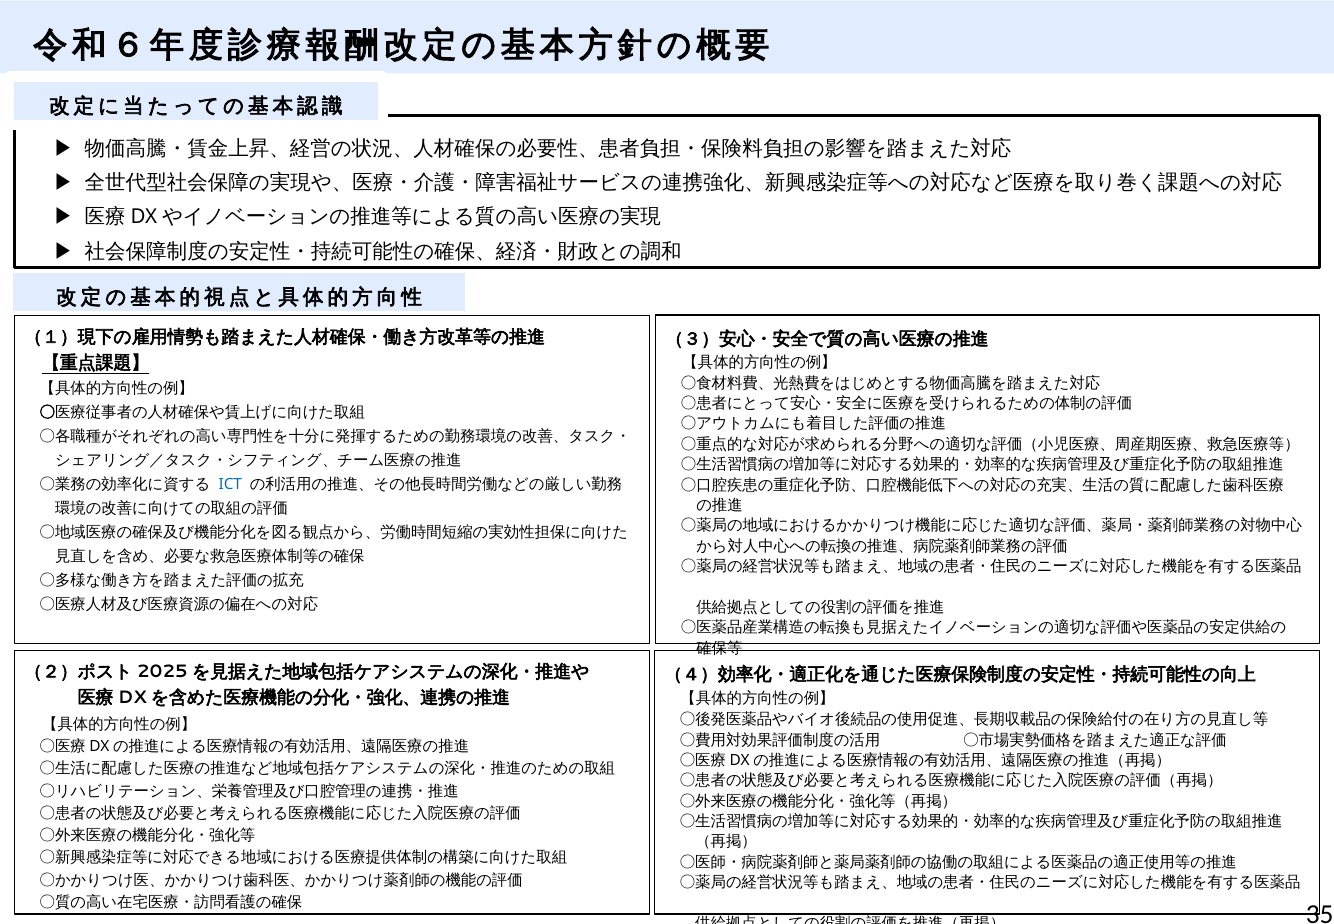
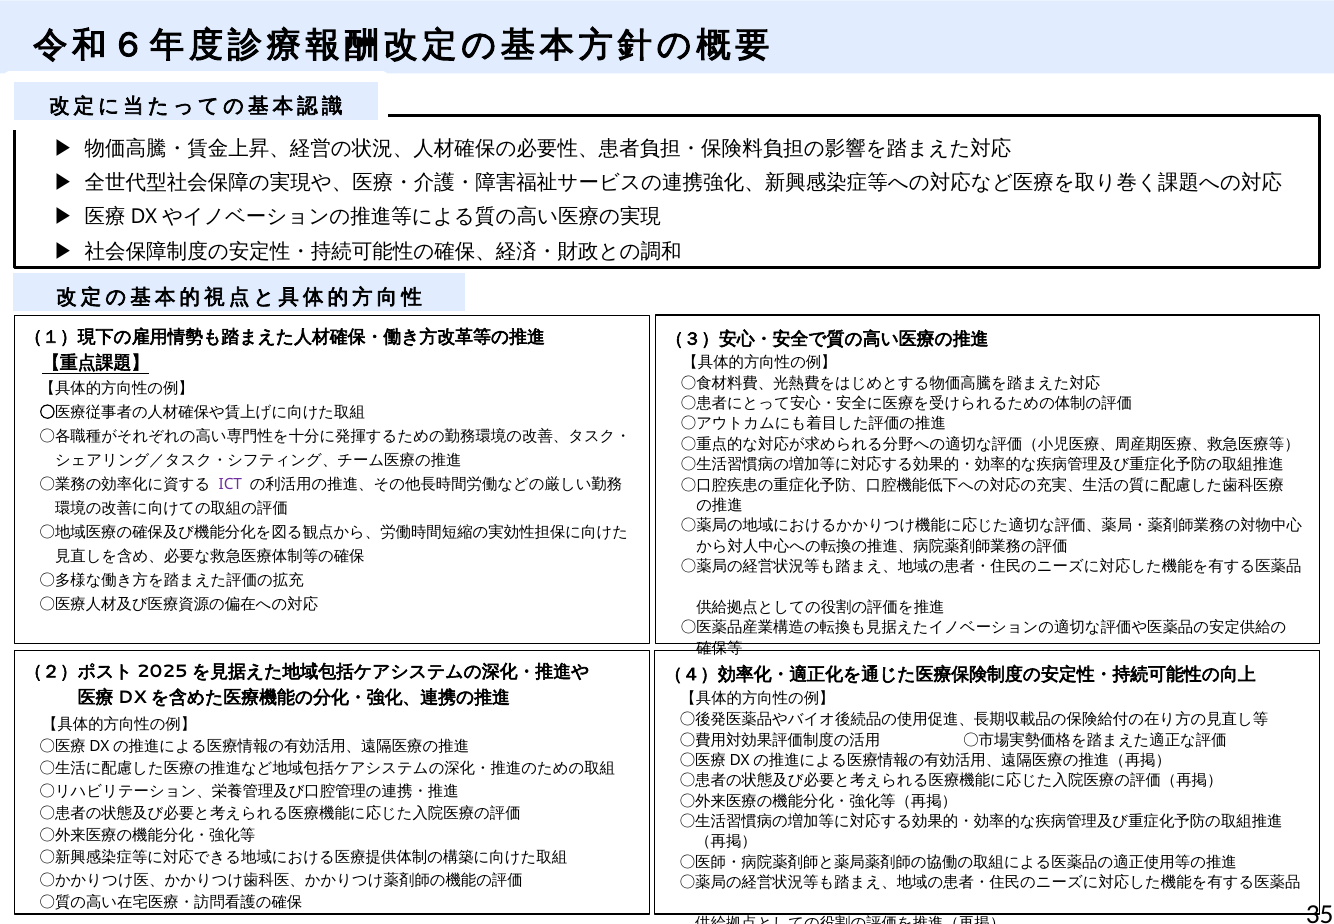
ICT colour: blue -> purple (230, 484)
